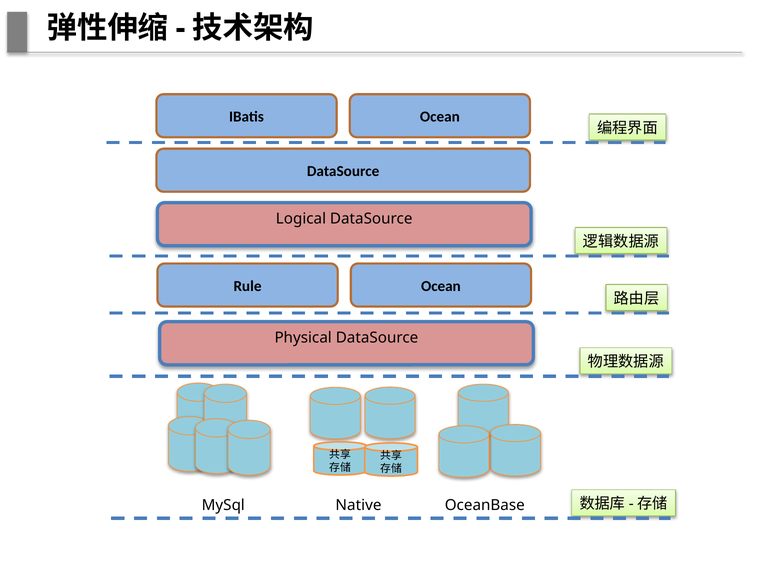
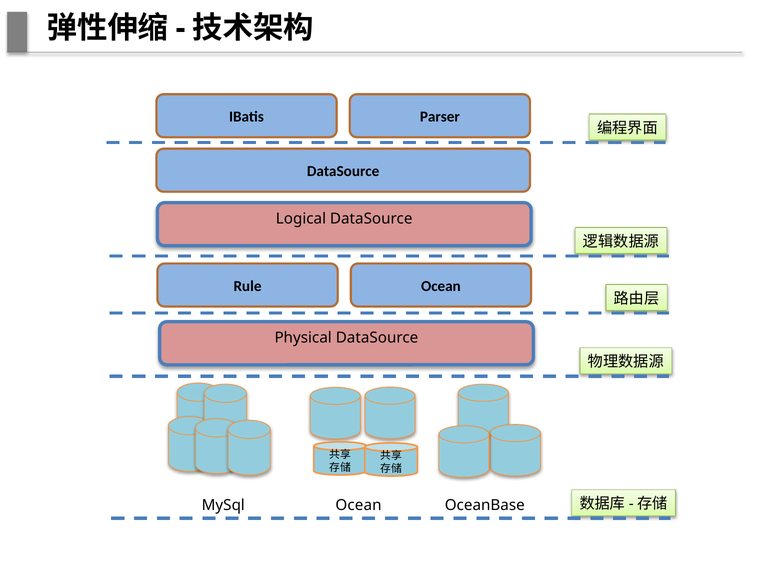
IBatis Ocean: Ocean -> Parser (440, 117)
MySql Native: Native -> Ocean (358, 505)
